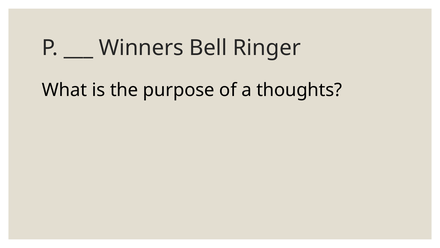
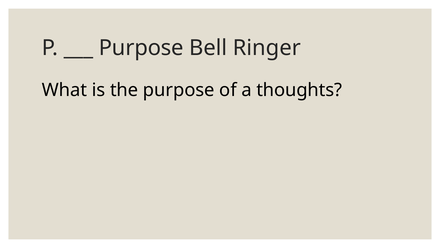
Winners: Winners -> Purpose (141, 48)
